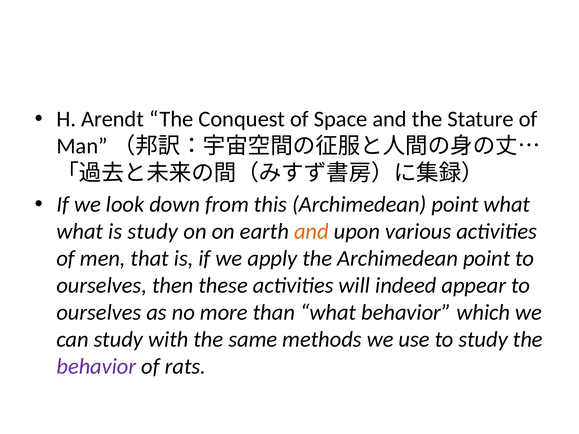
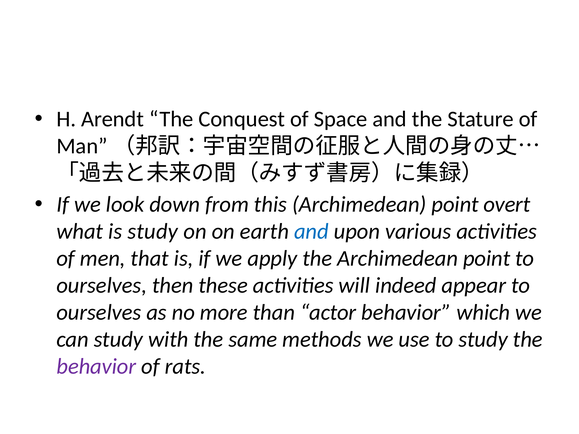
point what: what -> overt (507, 205)
and colour: orange -> blue (311, 232)
than what: what -> actor (328, 313)
